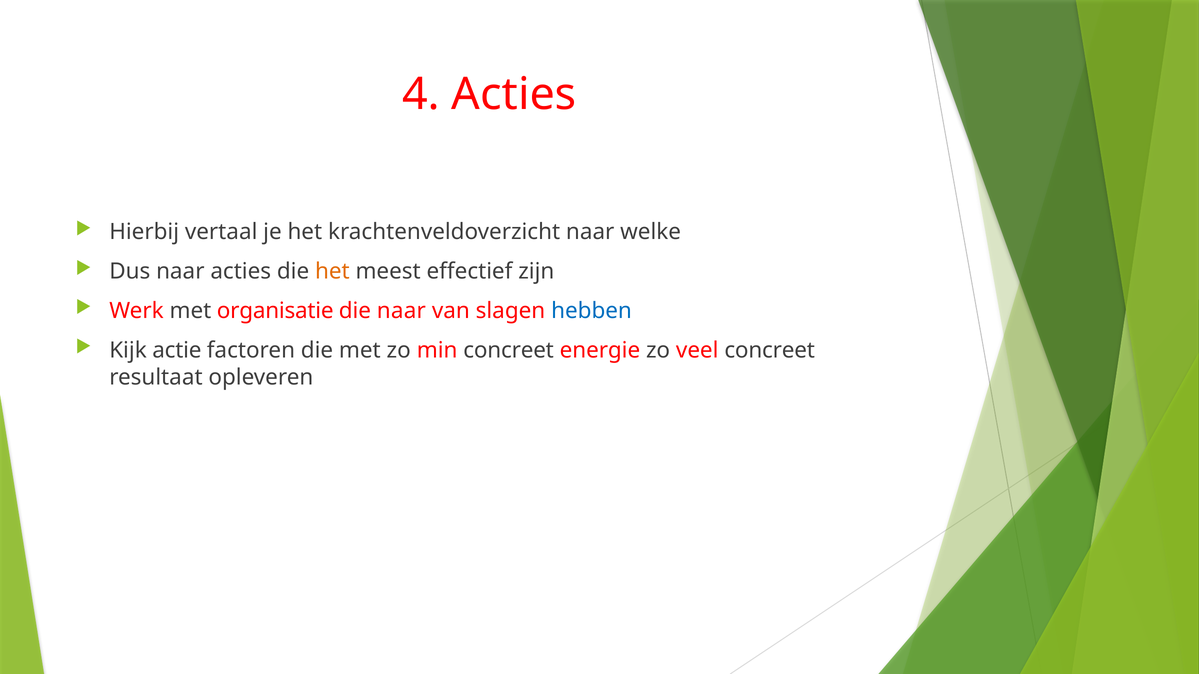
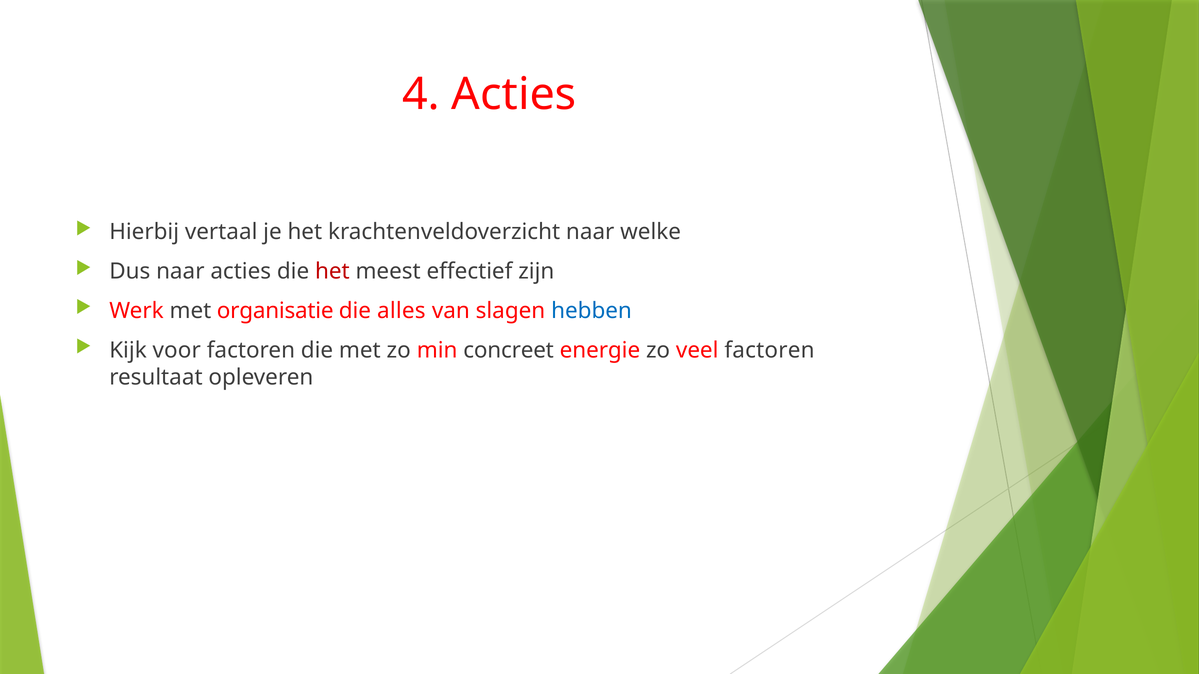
het colour: orange -> red (332, 272)
die naar: naar -> alles (401, 311)
actie: actie -> voor (177, 350)
veel concreet: concreet -> factoren (769, 350)
